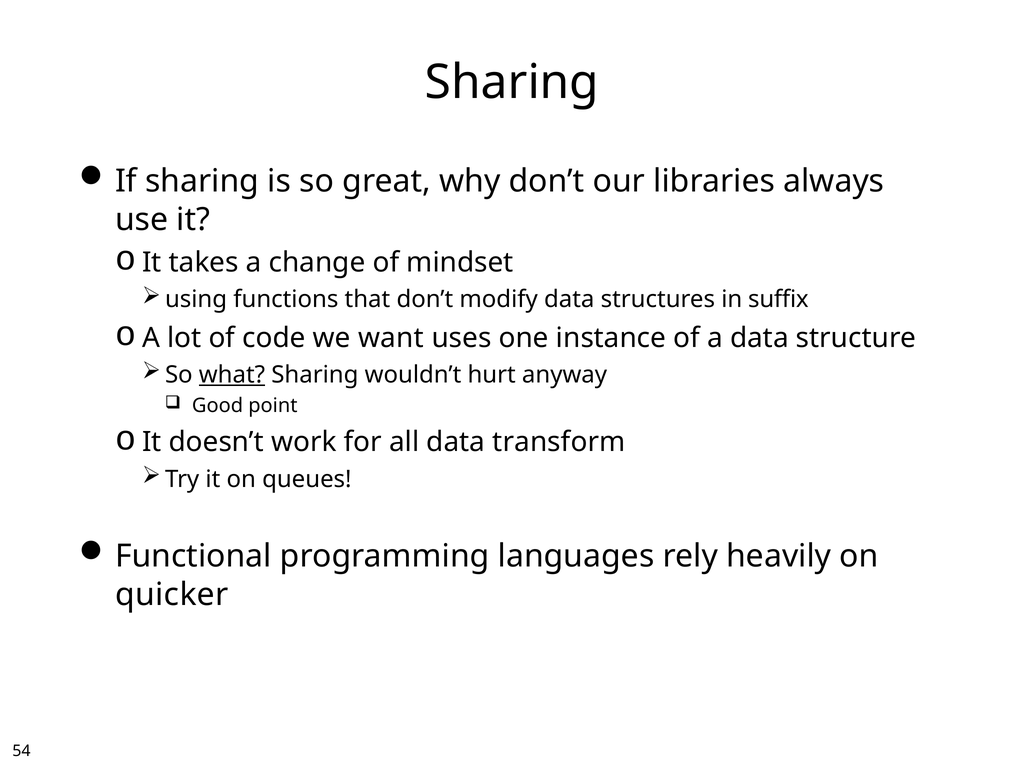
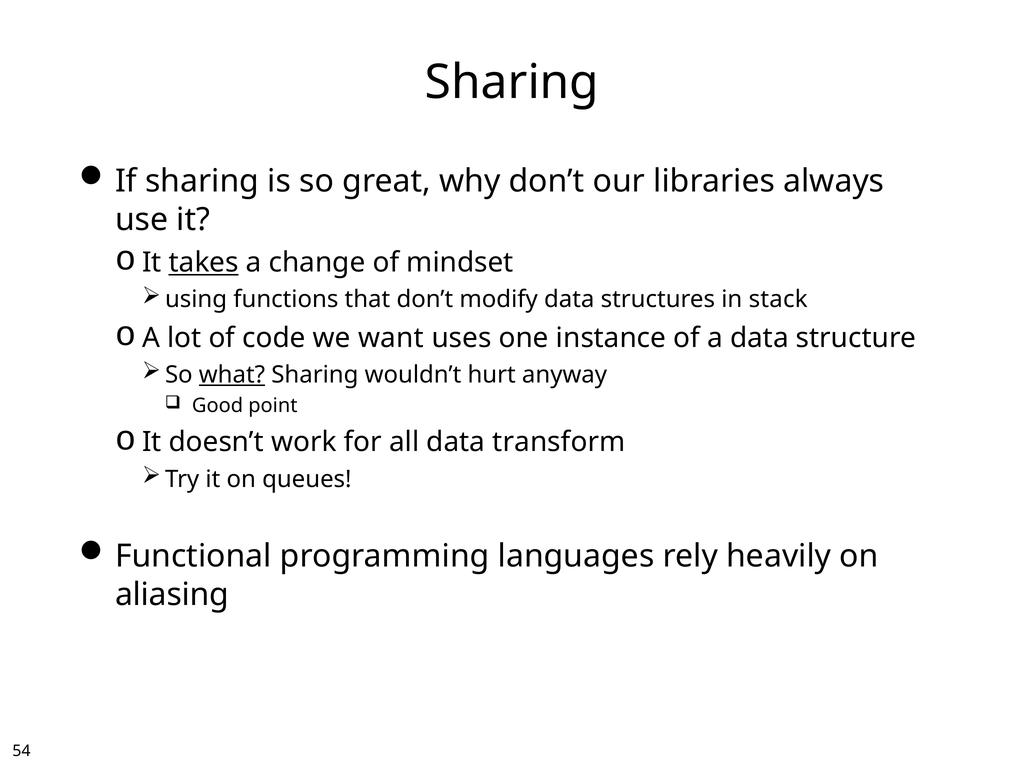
takes underline: none -> present (204, 263)
suffix: suffix -> stack (778, 300)
quicker: quicker -> aliasing (172, 595)
